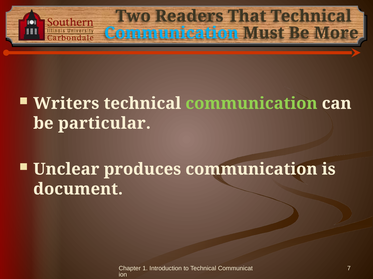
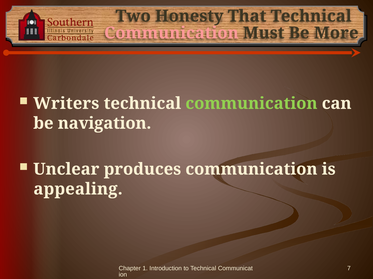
Readers: Readers -> Honesty (189, 16)
Communication colour: light blue -> pink (171, 33)
particular: particular -> navigation (105, 124)
document: document -> appealing (78, 190)
